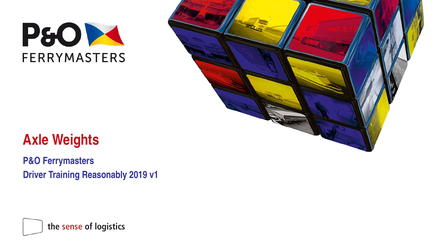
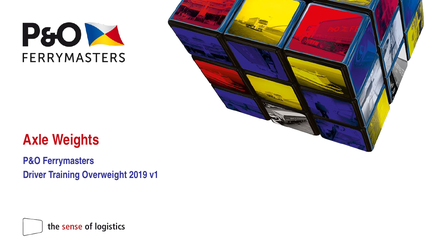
Reasonably: Reasonably -> Overweight (104, 175)
